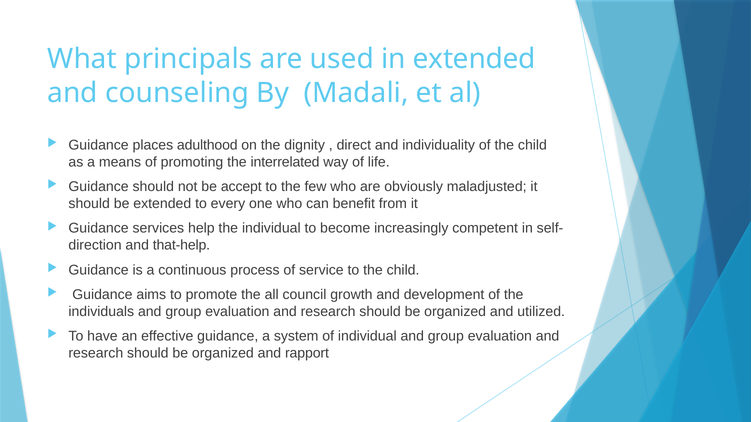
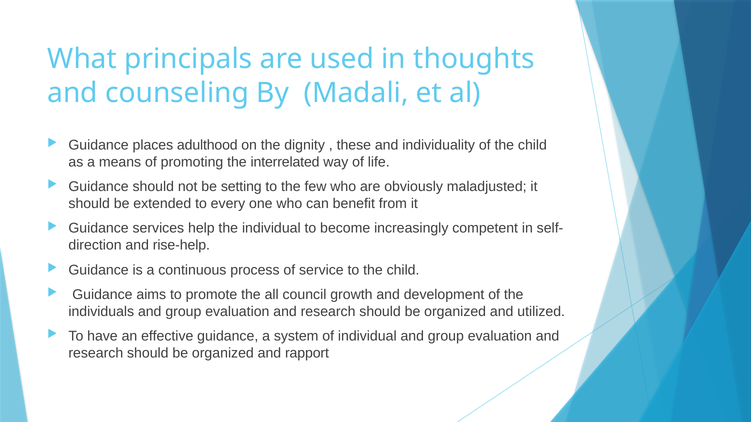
in extended: extended -> thoughts (474, 59)
direct: direct -> these (354, 145)
accept: accept -> setting (241, 187)
that-help: that-help -> rise-help (181, 245)
